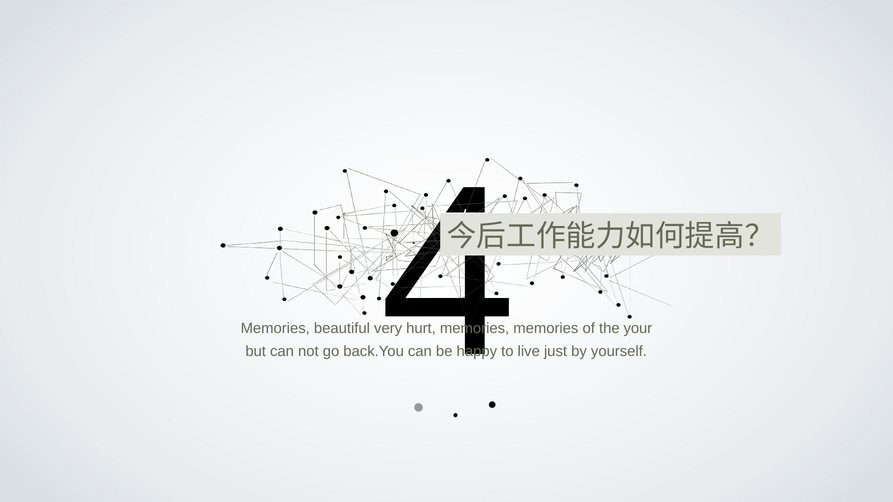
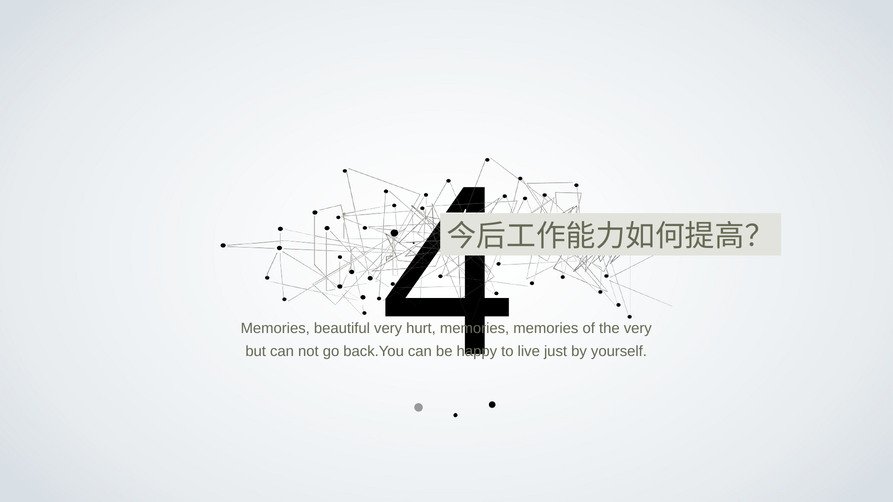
the your: your -> very (638, 329)
